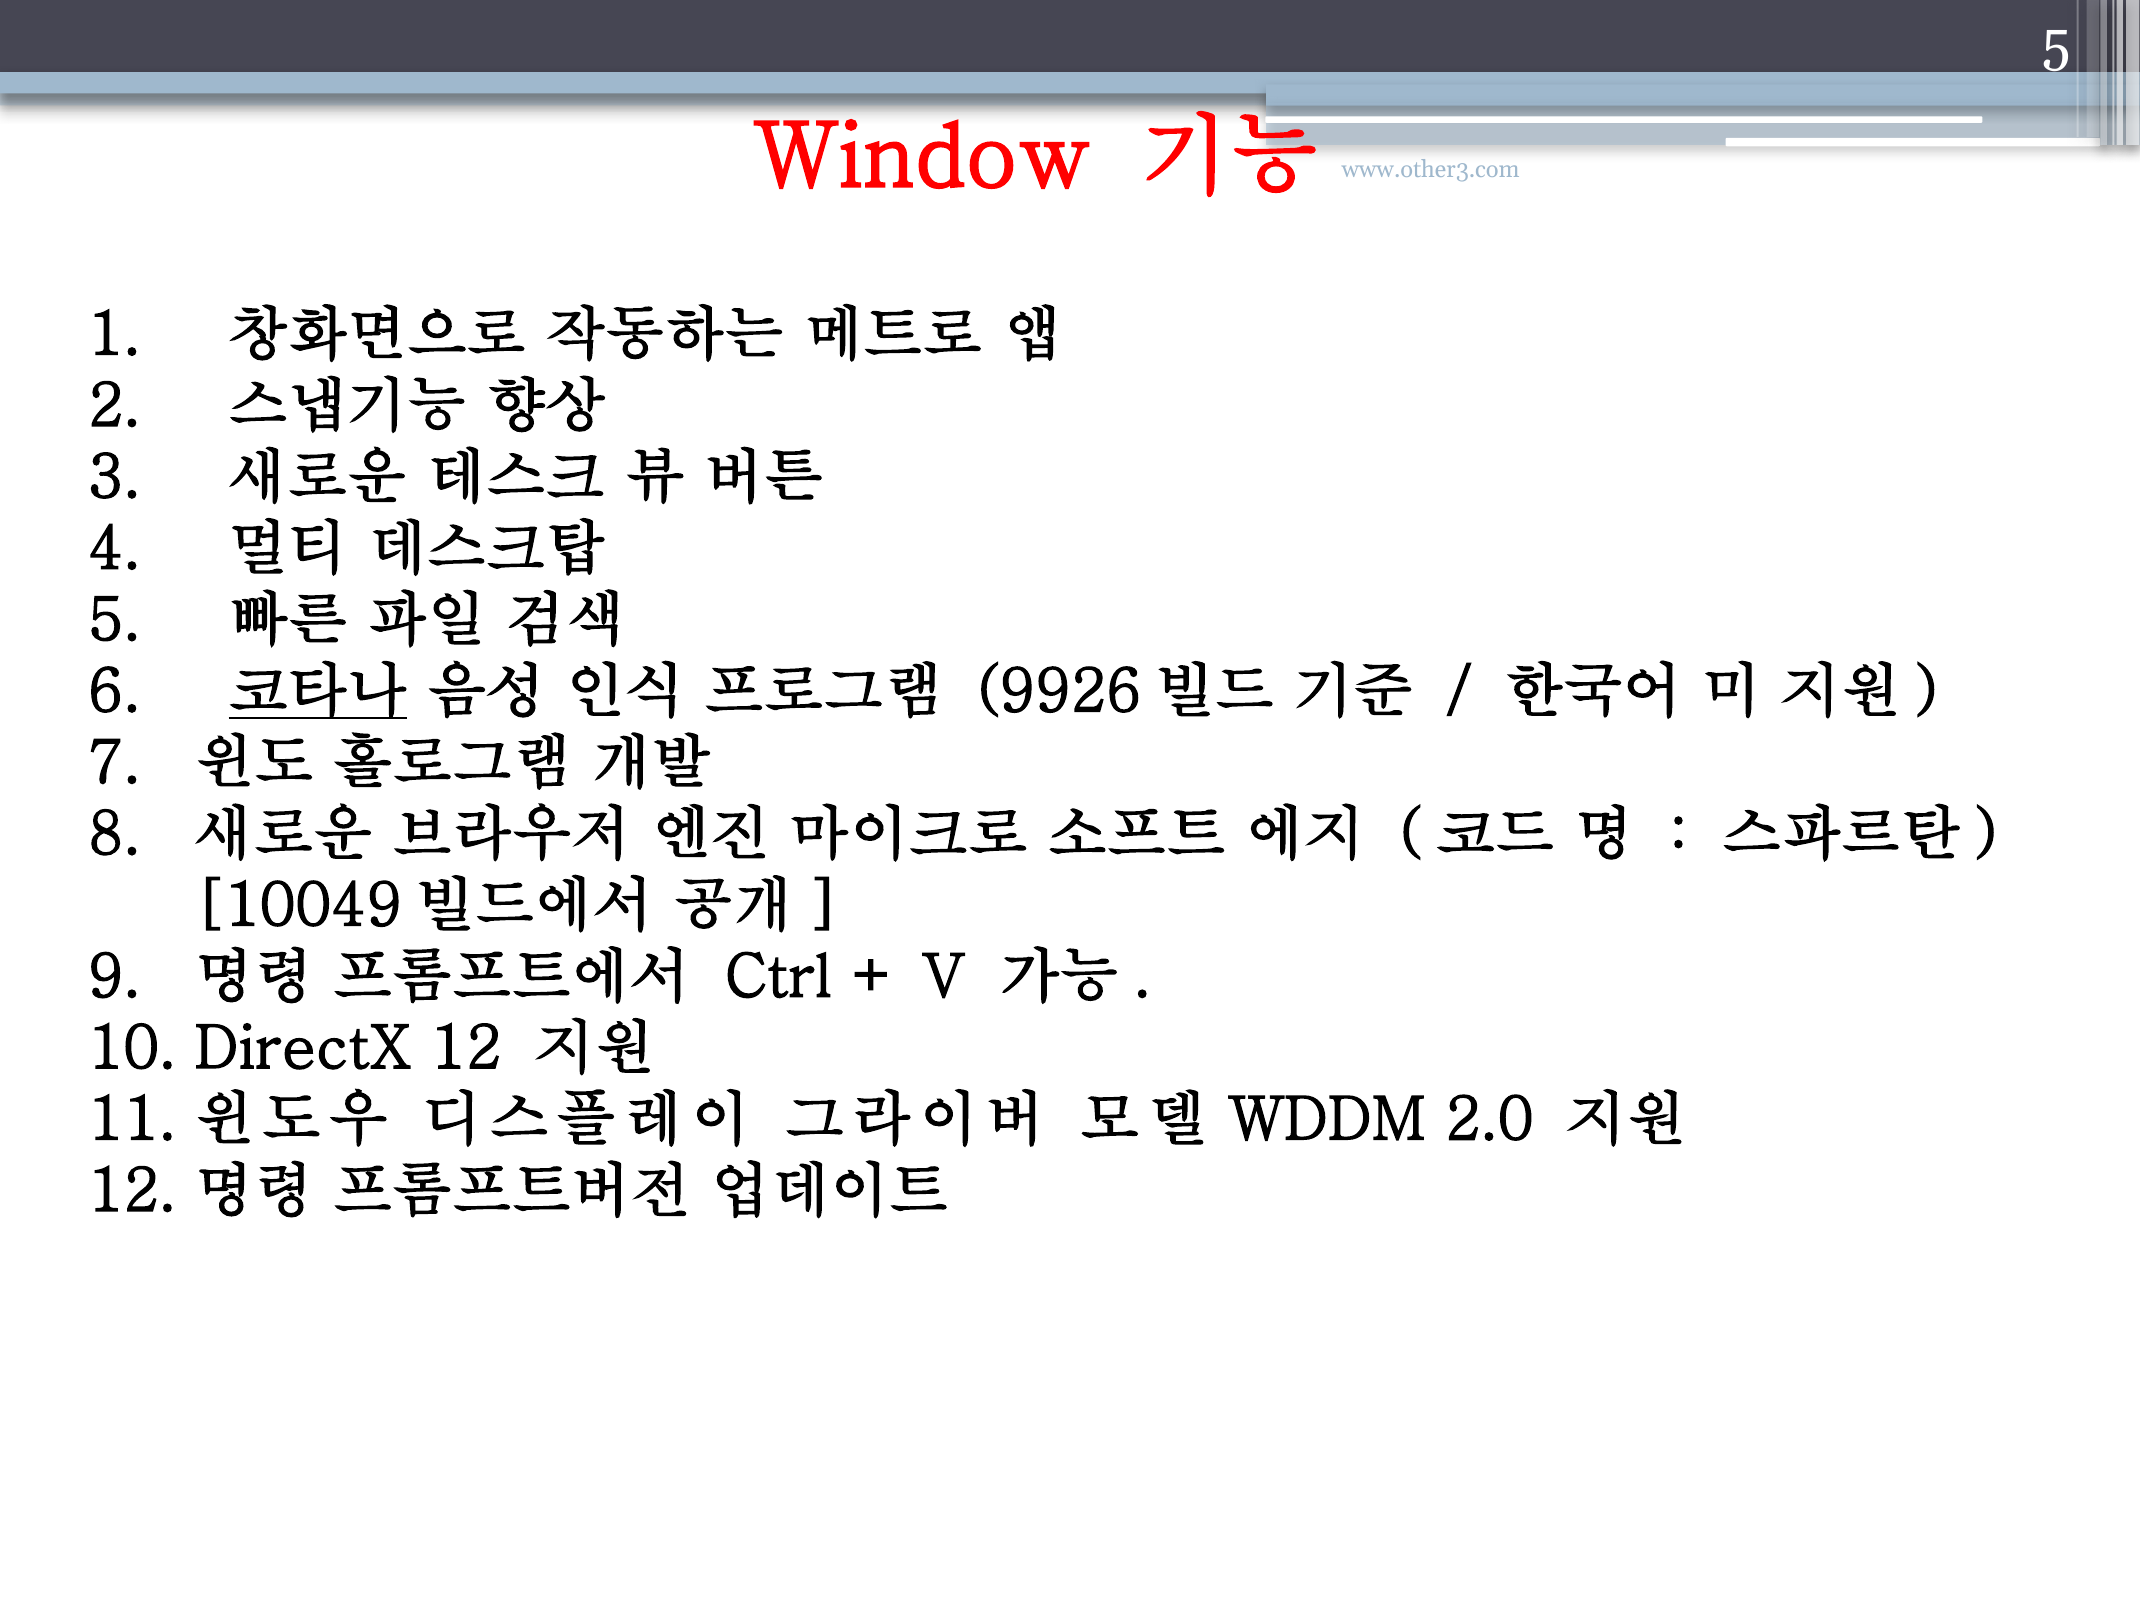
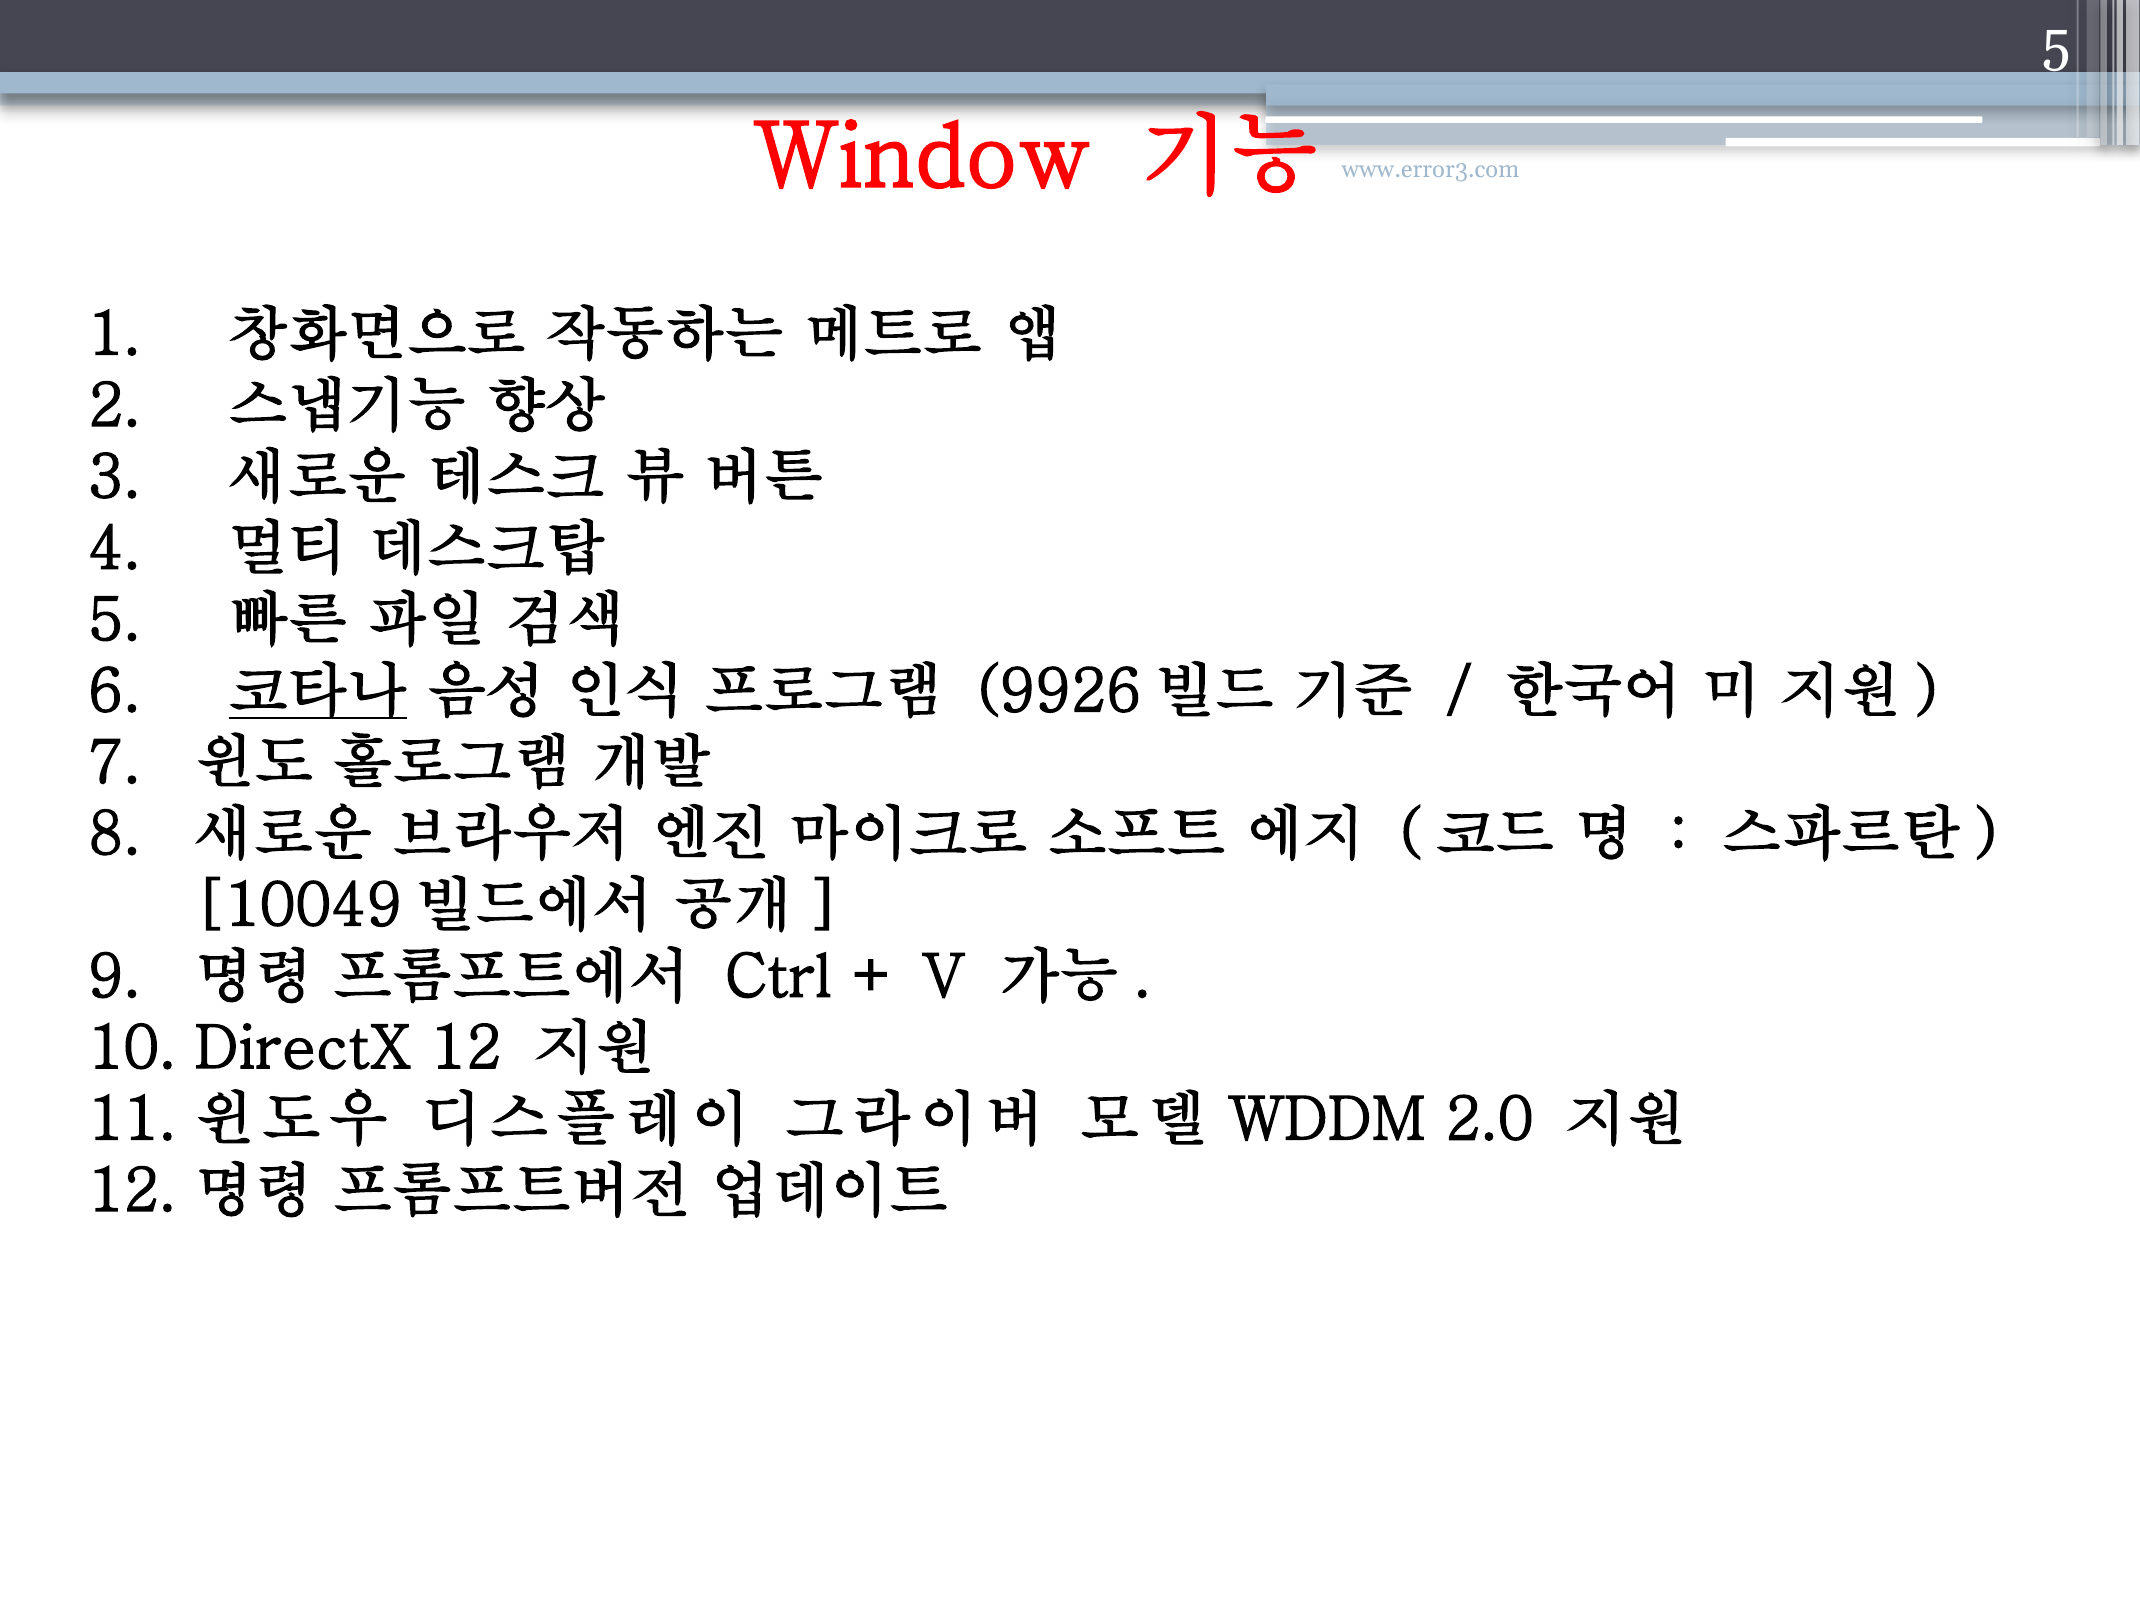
www.other3.com: www.other3.com -> www.error3.com (1431, 170)
